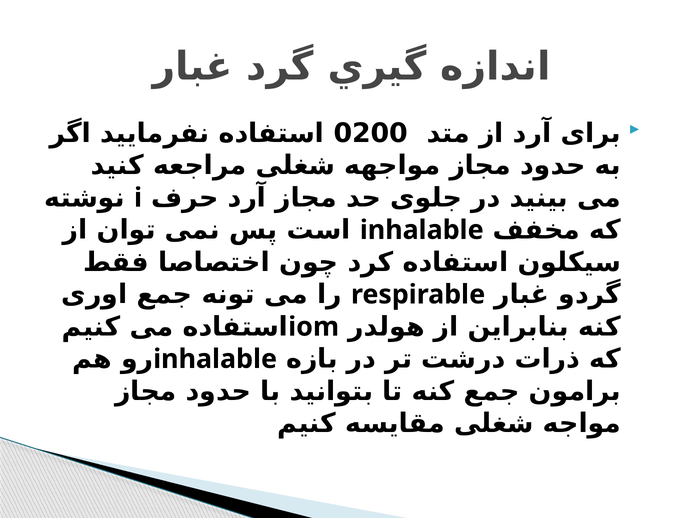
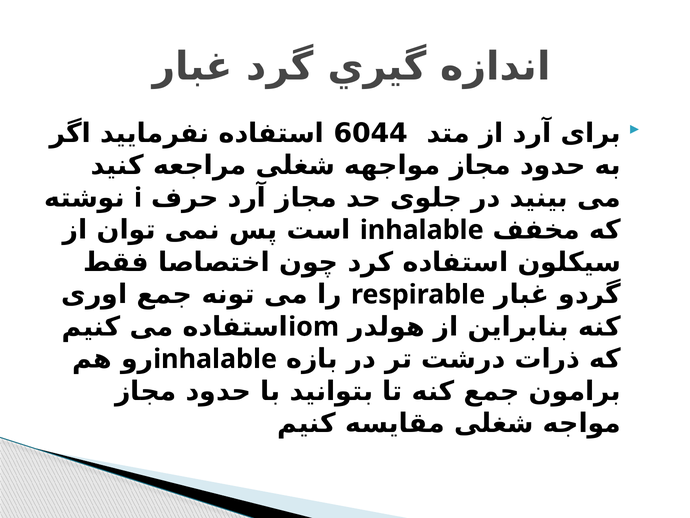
0200: 0200 -> 6044 (371, 133)
